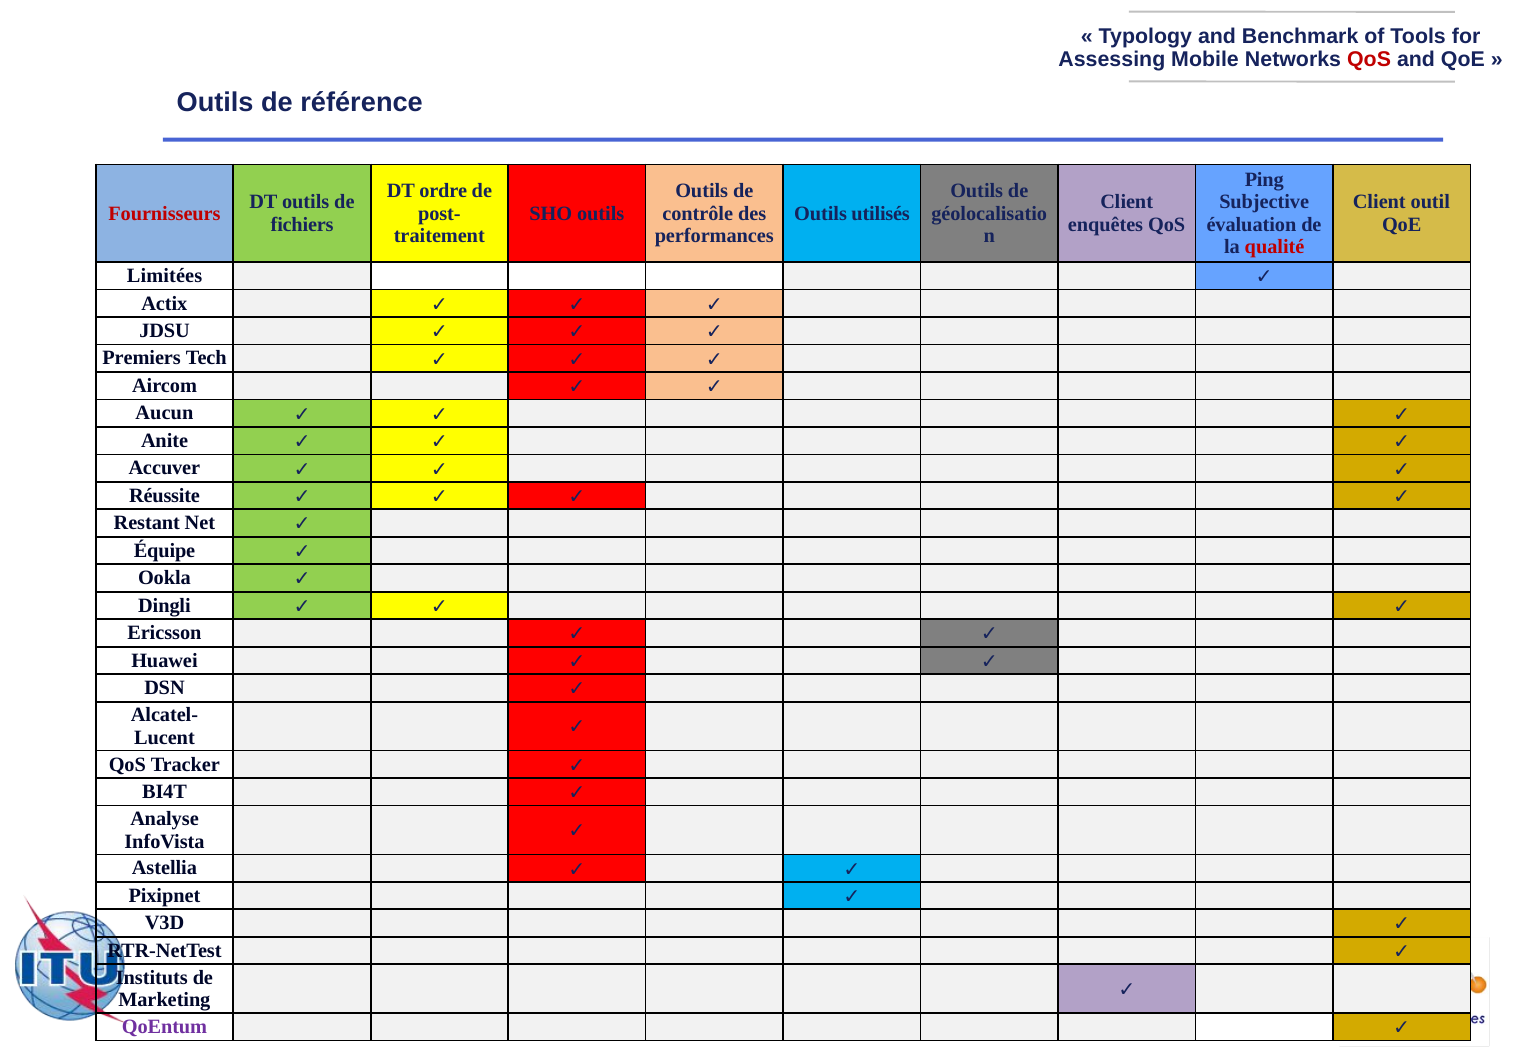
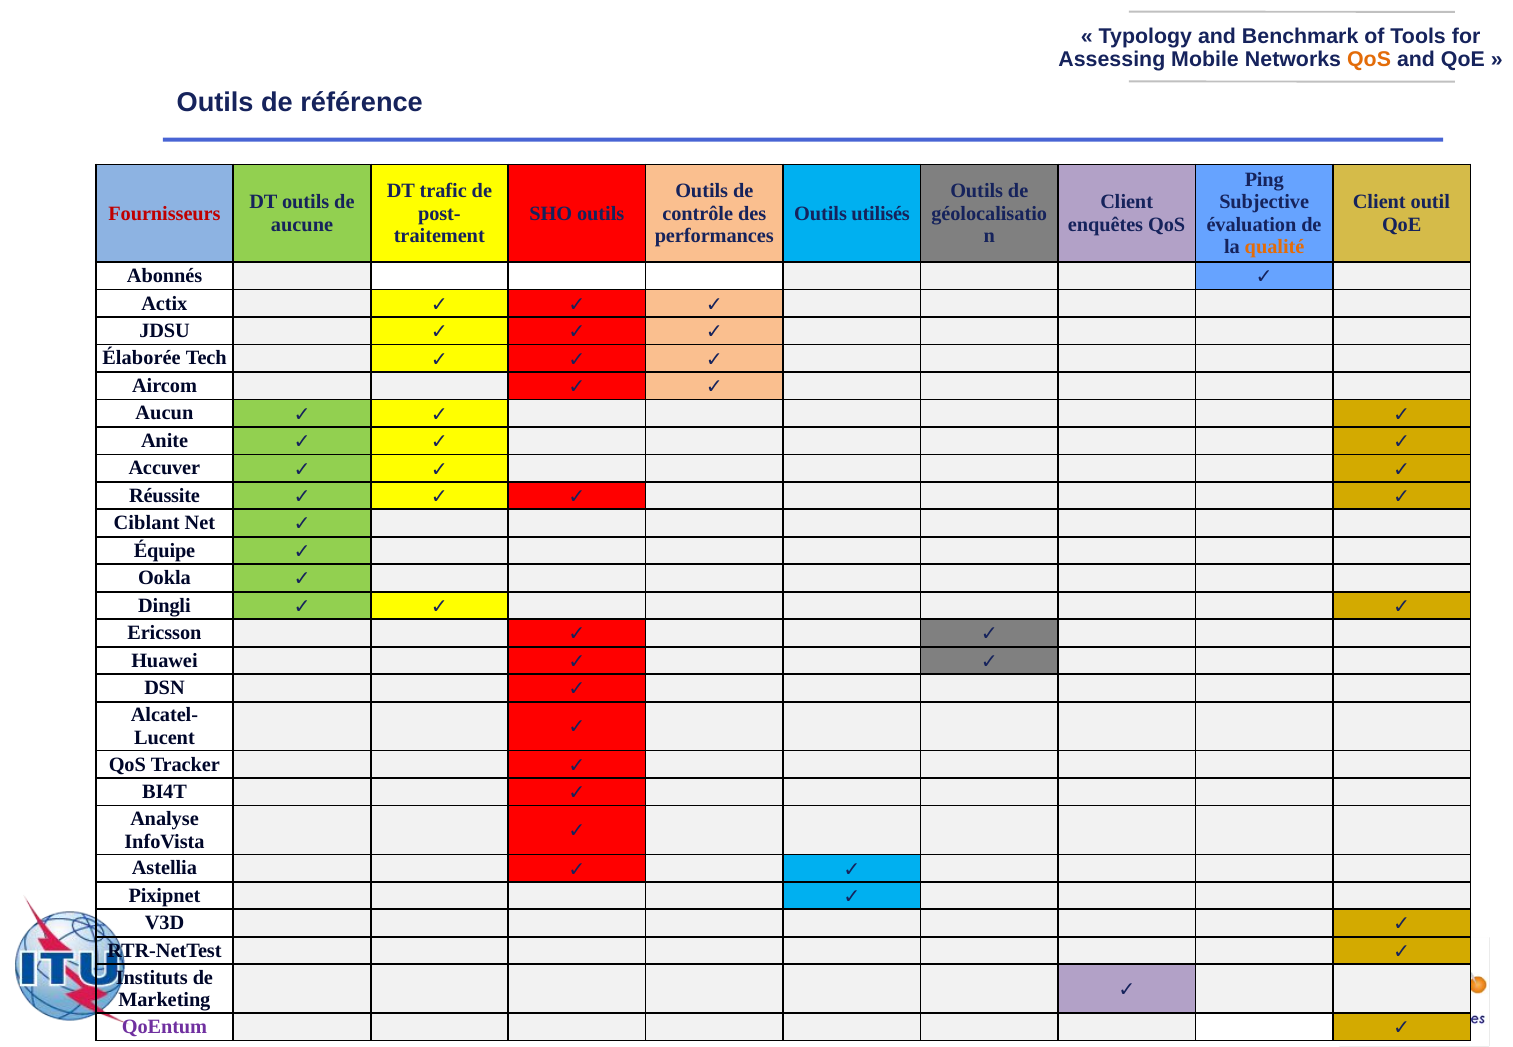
QoS colour: red -> orange (1369, 60)
ordre: ordre -> trafic (443, 191)
fichiers: fichiers -> aucune (302, 225)
qualité colour: red -> orange (1275, 247)
Limitées: Limitées -> Abonnés (165, 276)
Premiers: Premiers -> Élaborée (141, 358)
Restant: Restant -> Ciblant (147, 523)
